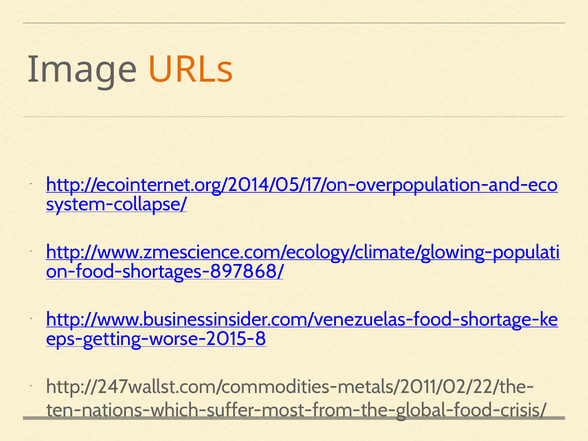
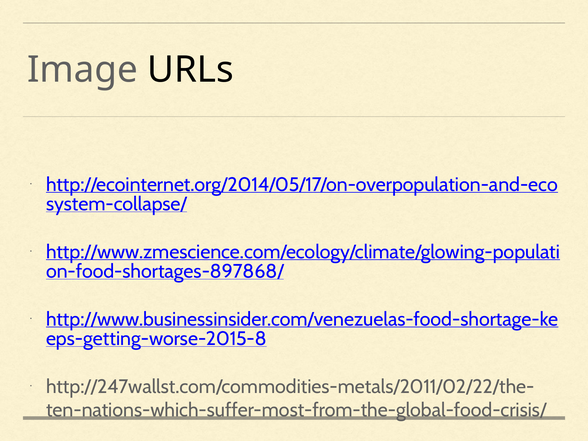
URLs colour: orange -> black (191, 70)
